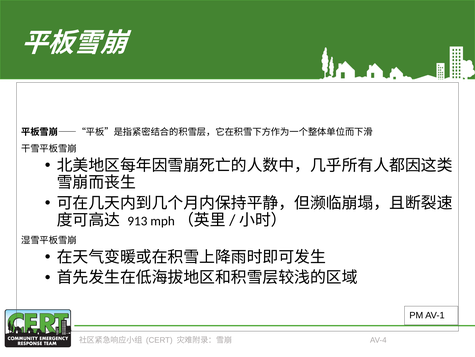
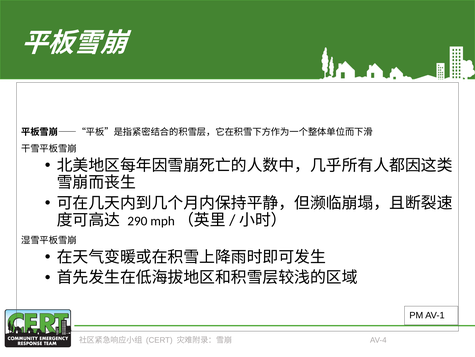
913: 913 -> 290 (137, 221)
